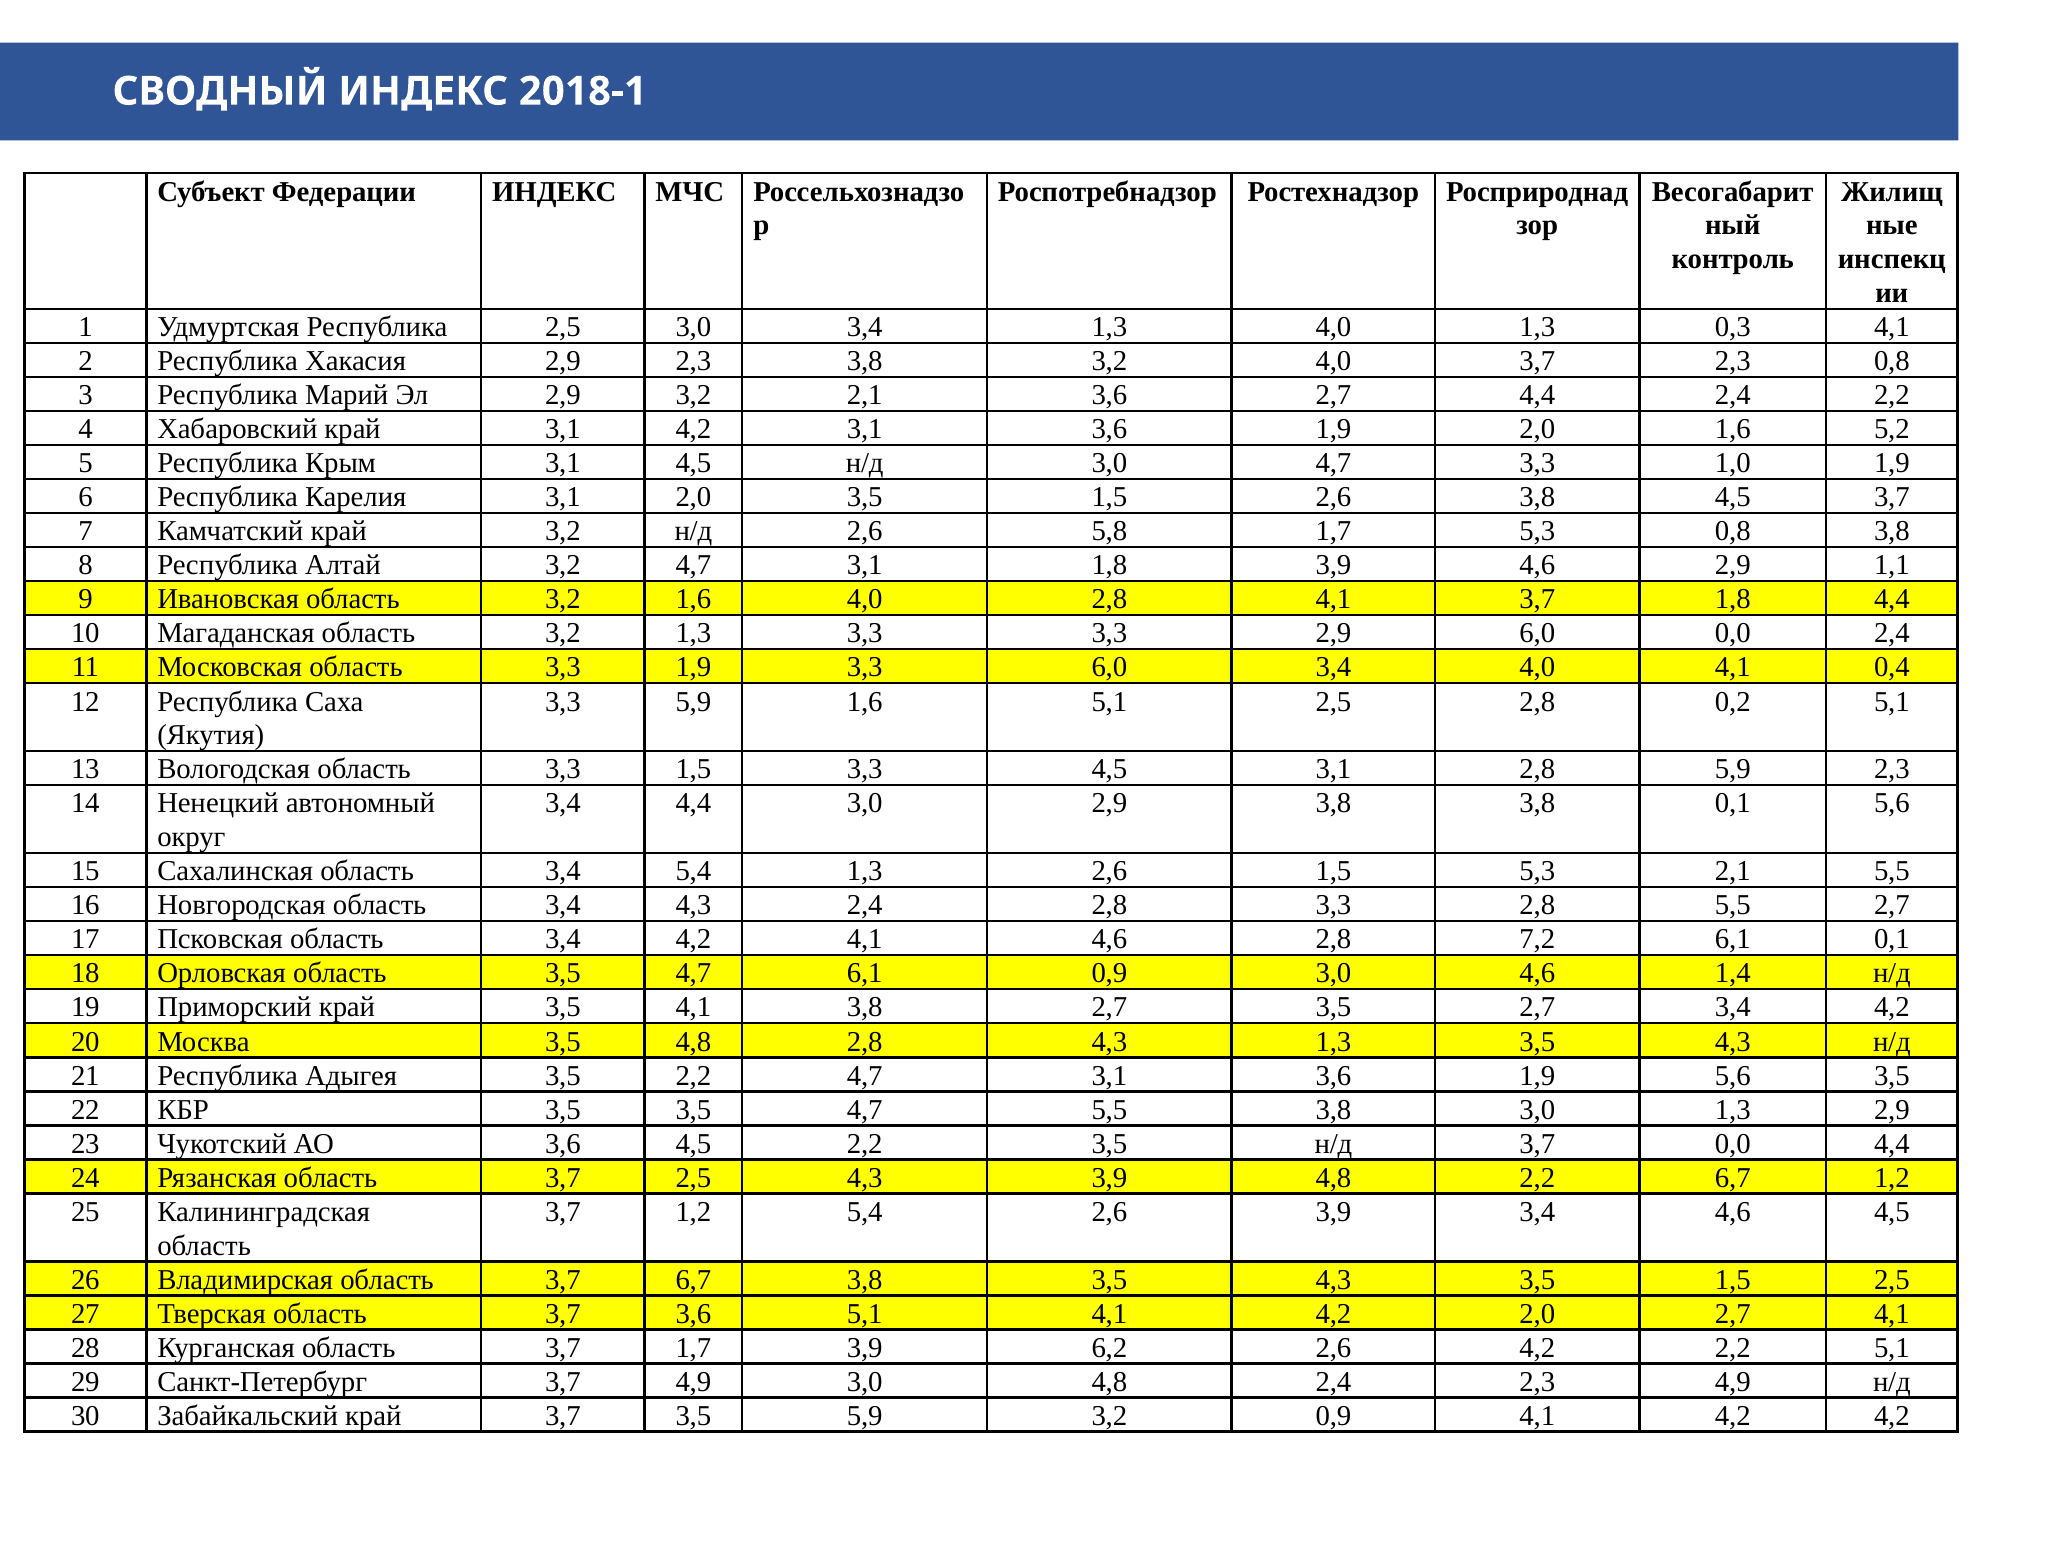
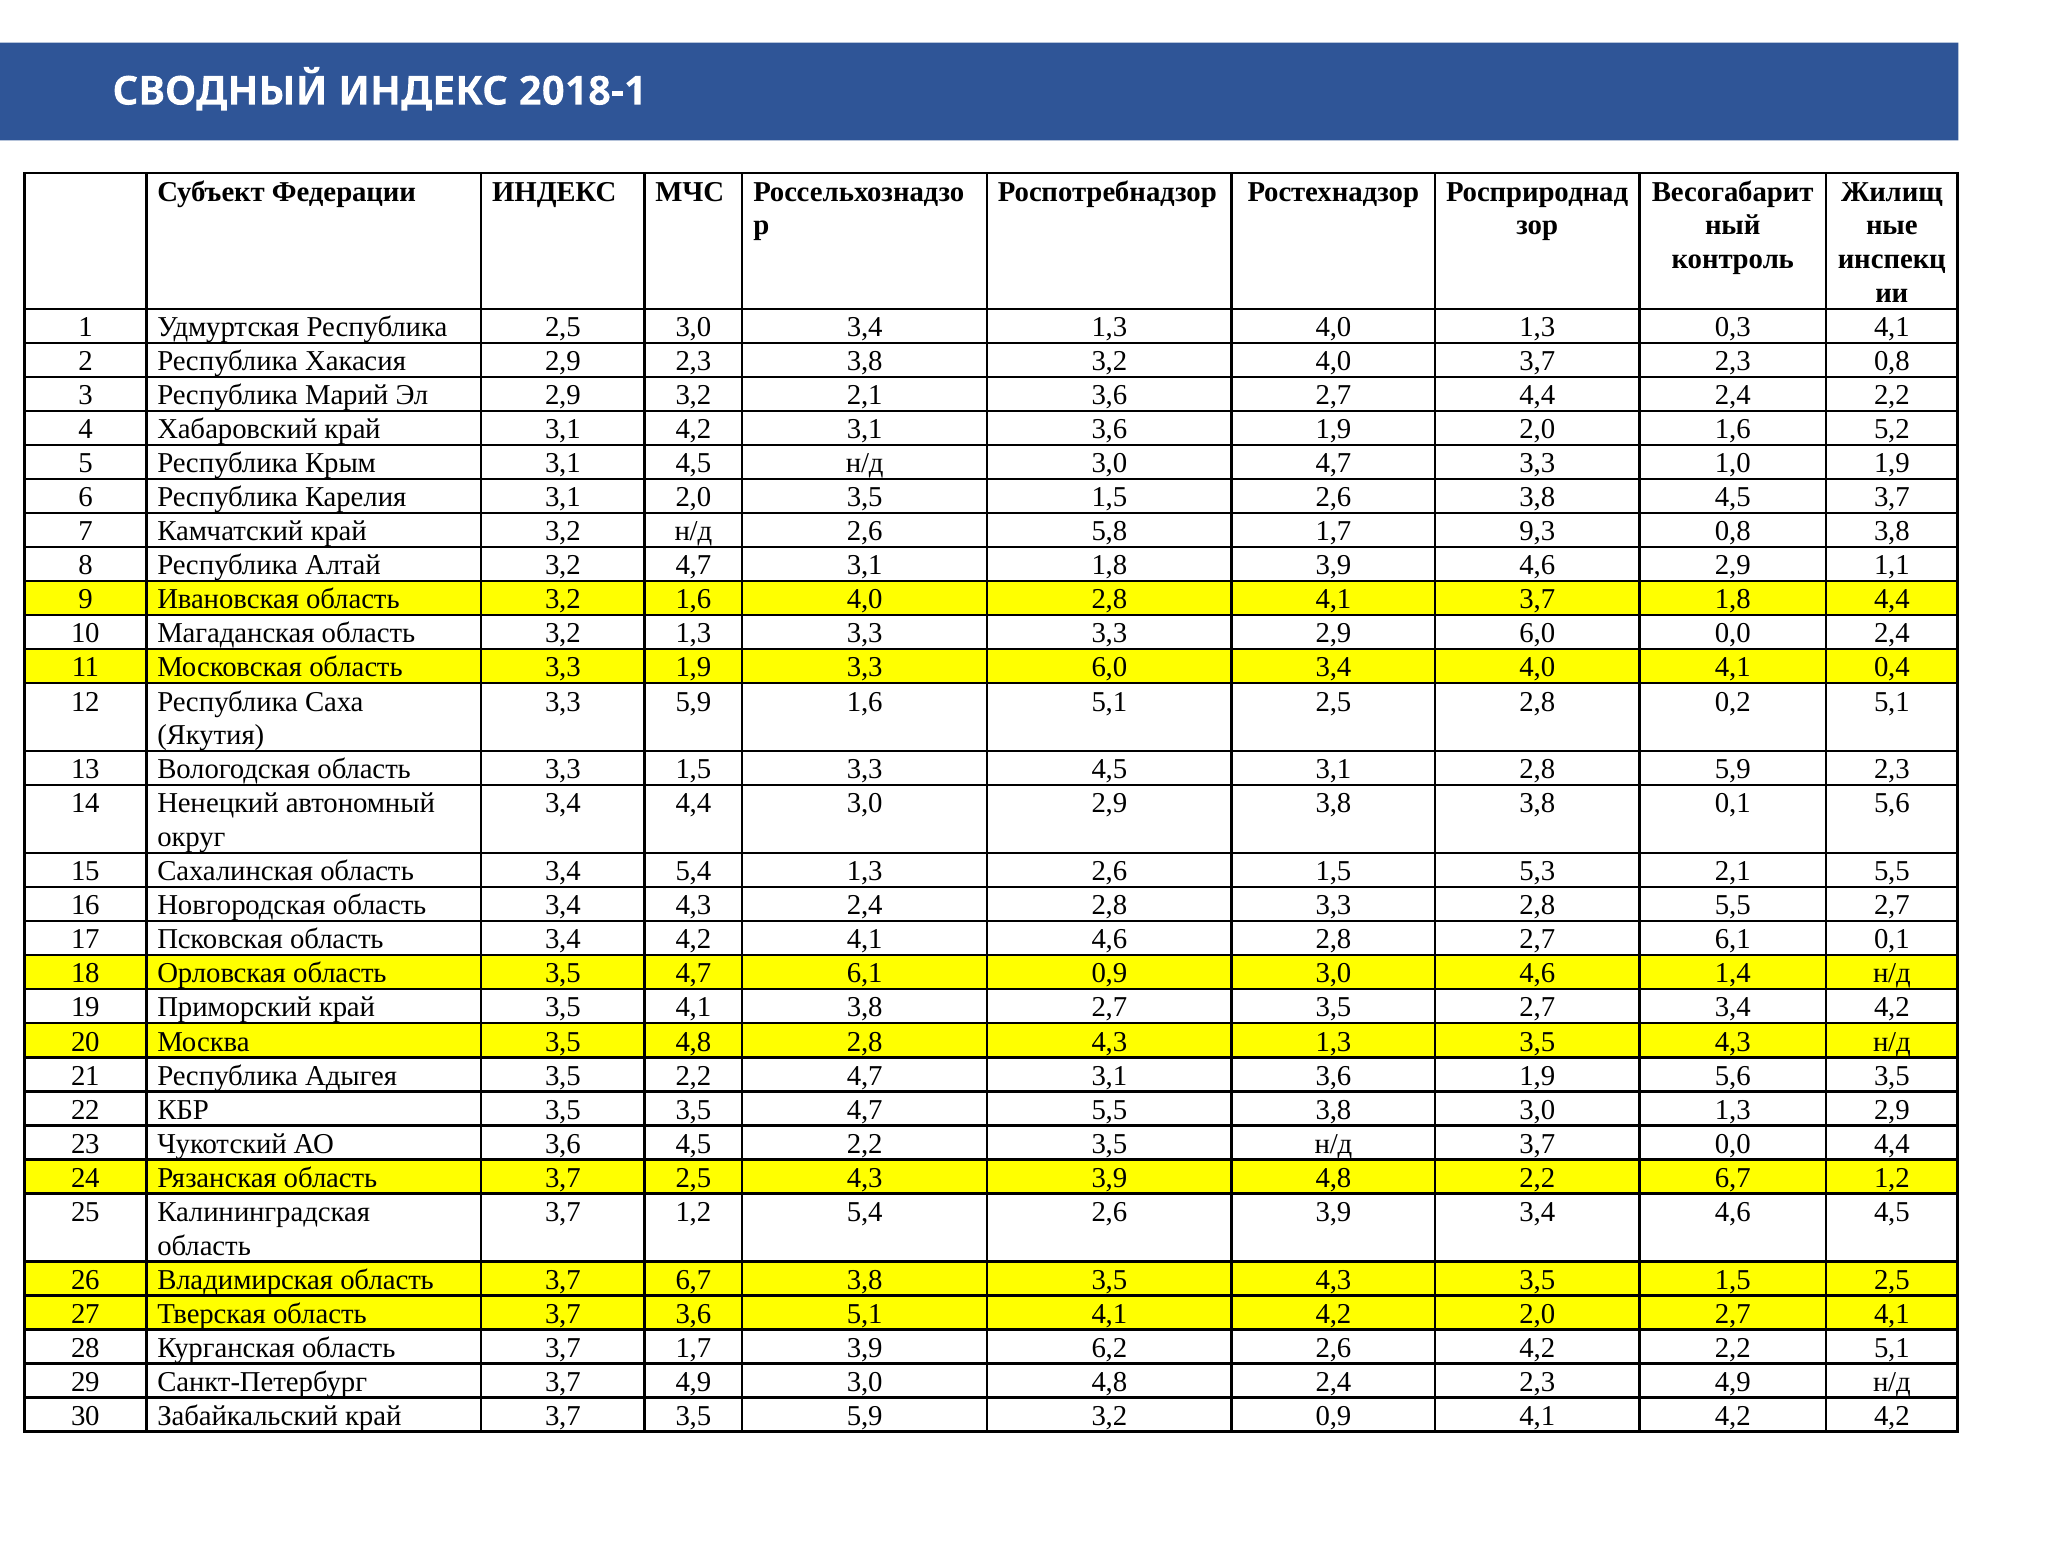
1,7 5,3: 5,3 -> 9,3 (1537, 531)
2,8 7,2: 7,2 -> 2,7 (1537, 939)
